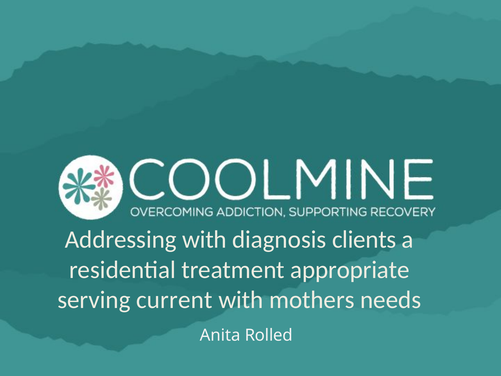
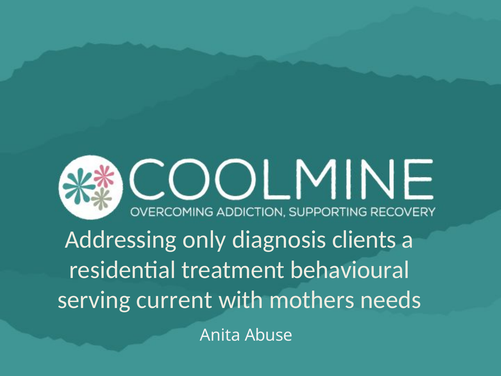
Addressing with: with -> only (204, 239)
appropriate: appropriate -> behavioural (350, 270)
Rolled: Rolled -> Abuse (269, 335)
